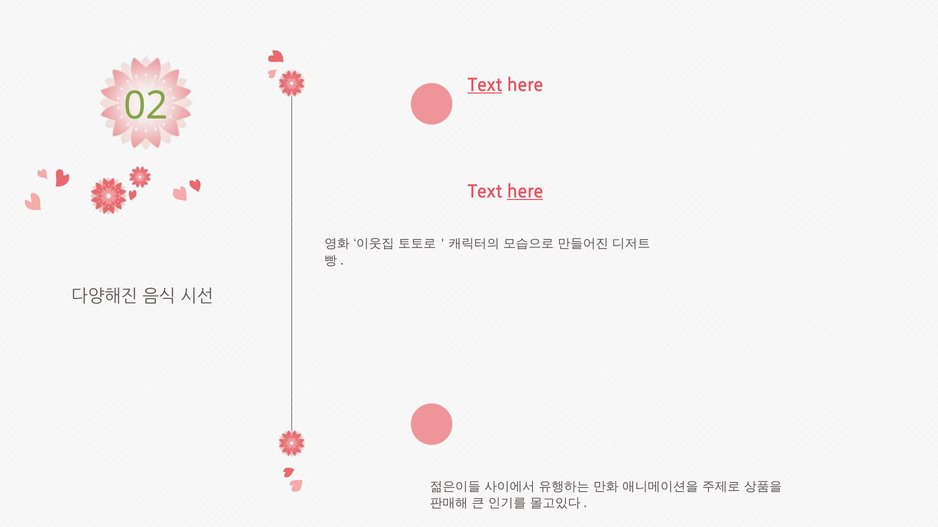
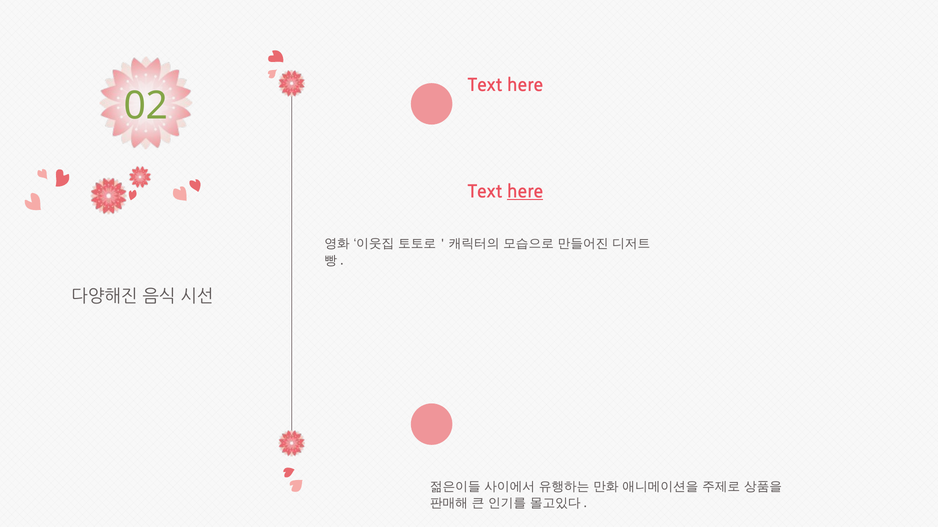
Text underline: present -> none (485, 85)
